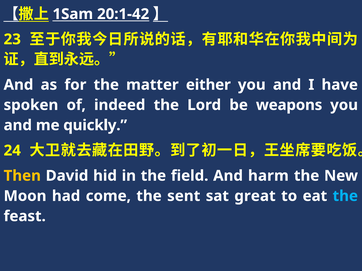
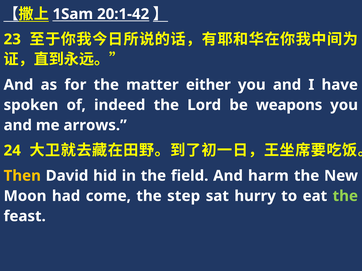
quickly: quickly -> arrows (95, 125)
sent: sent -> step (184, 196)
great: great -> hurry (255, 196)
the colour: light blue -> light green (345, 196)
